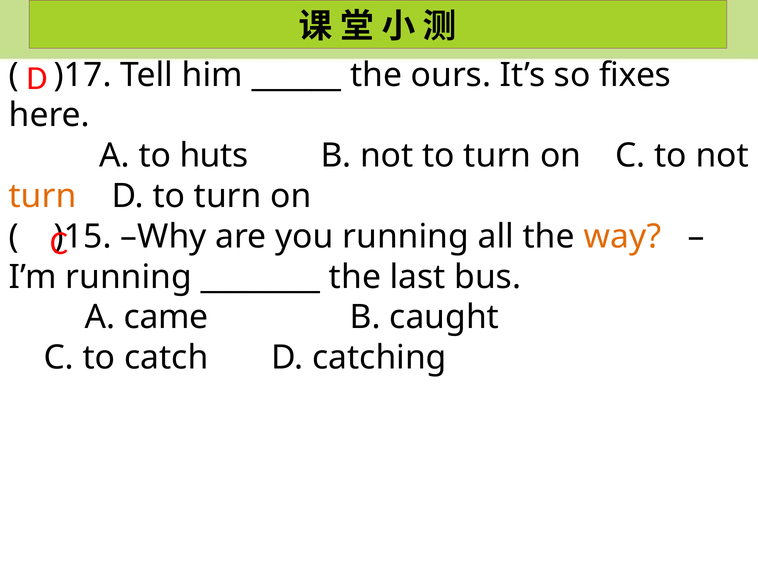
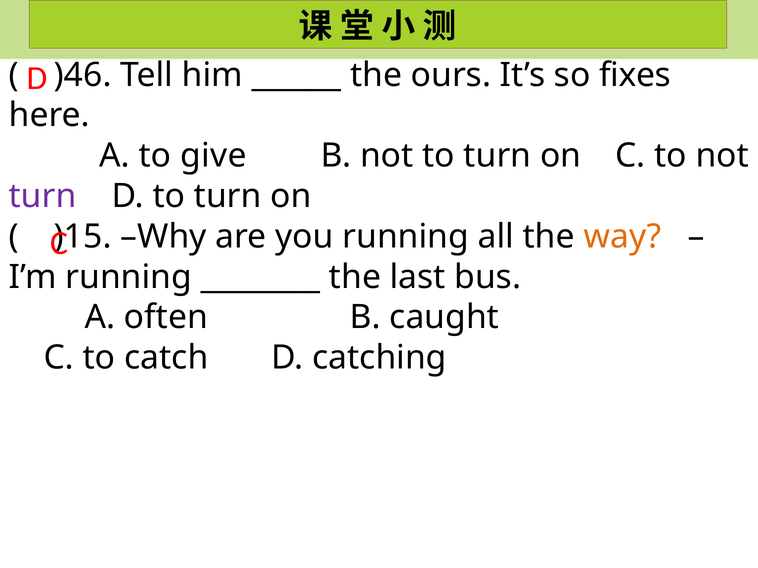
)17: )17 -> )46 (83, 75)
huts: huts -> give (214, 156)
turn colour: orange -> purple (43, 196)
came: came -> often (166, 318)
